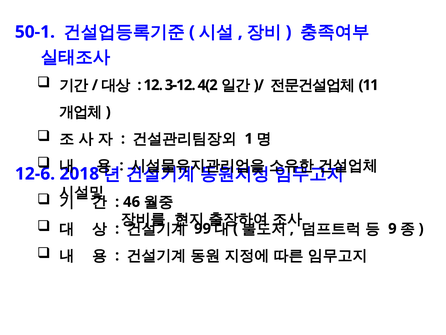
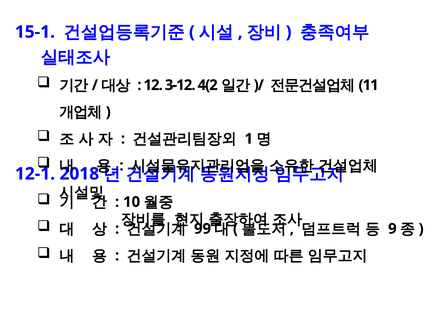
50-1: 50-1 -> 15-1 (35, 32)
12-6: 12-6 -> 12-1 (35, 174)
46: 46 -> 10 (132, 202)
